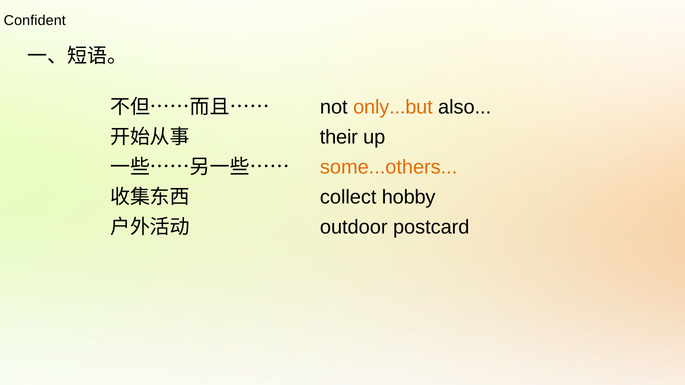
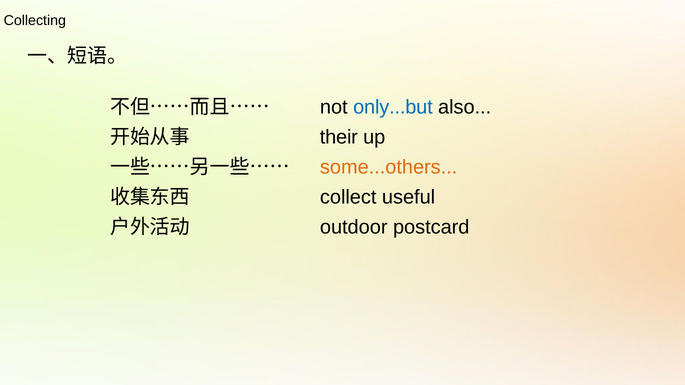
Confident: Confident -> Collecting (35, 20)
only...but colour: orange -> blue (393, 107)
hobby: hobby -> useful (409, 197)
